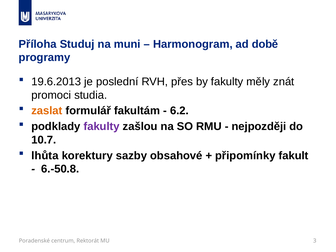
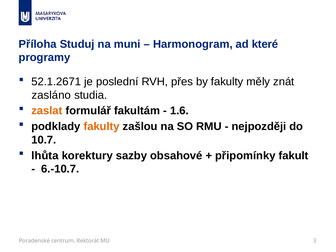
době: době -> které (265, 44)
19.6.2013: 19.6.2013 -> 52.1.2671 (56, 82)
promoci: promoci -> zasláno (51, 95)
6.2: 6.2 -> 1.6 (179, 111)
fakulty colour: purple -> orange (102, 126)
6.-50.8: 6.-50.8 -> 6.-10.7 (60, 169)
